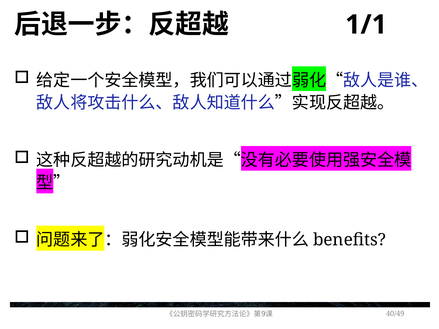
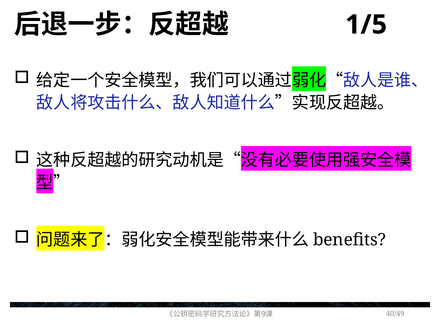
1/1: 1/1 -> 1/5 (366, 25)
